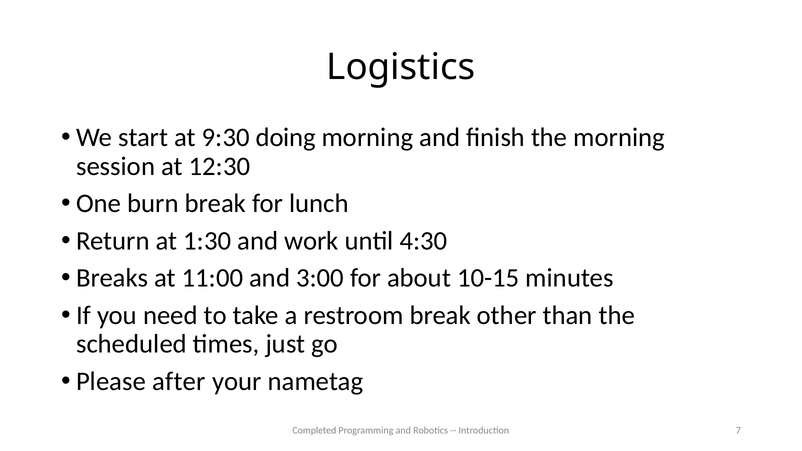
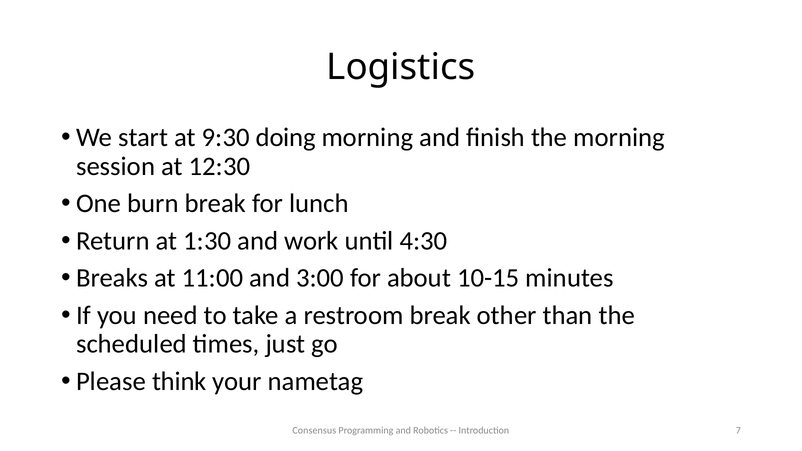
after: after -> think (179, 381)
Completed: Completed -> Consensus (314, 431)
